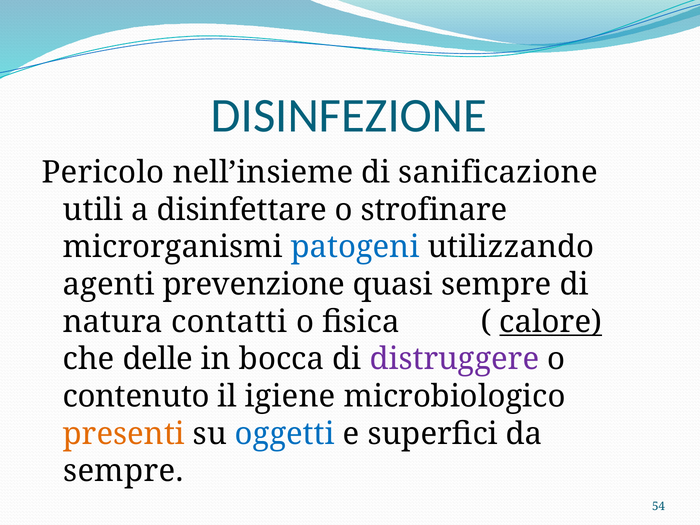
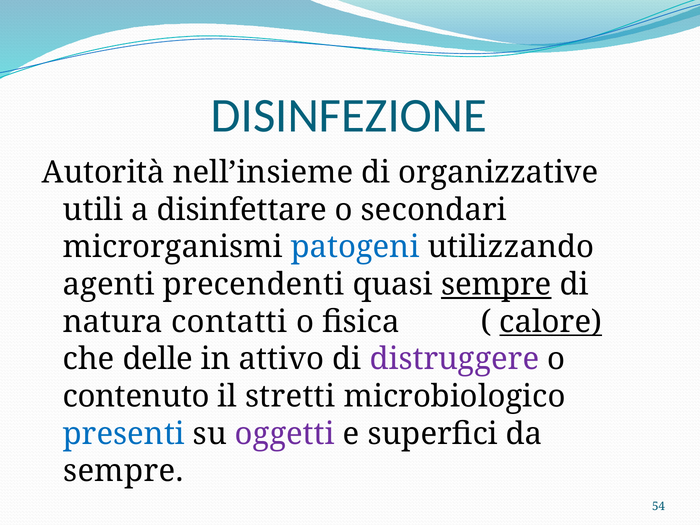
Pericolo: Pericolo -> Autorità (103, 172)
sanificazione: sanificazione -> organizzative (498, 172)
strofinare: strofinare -> secondari (434, 210)
prevenzione: prevenzione -> precendenti (254, 284)
sempre underline: none -> present (496, 284)
bocca: bocca -> attivo (282, 359)
igiene: igiene -> stretti (290, 397)
presenti colour: orange -> blue (124, 434)
oggetti colour: blue -> purple (285, 434)
